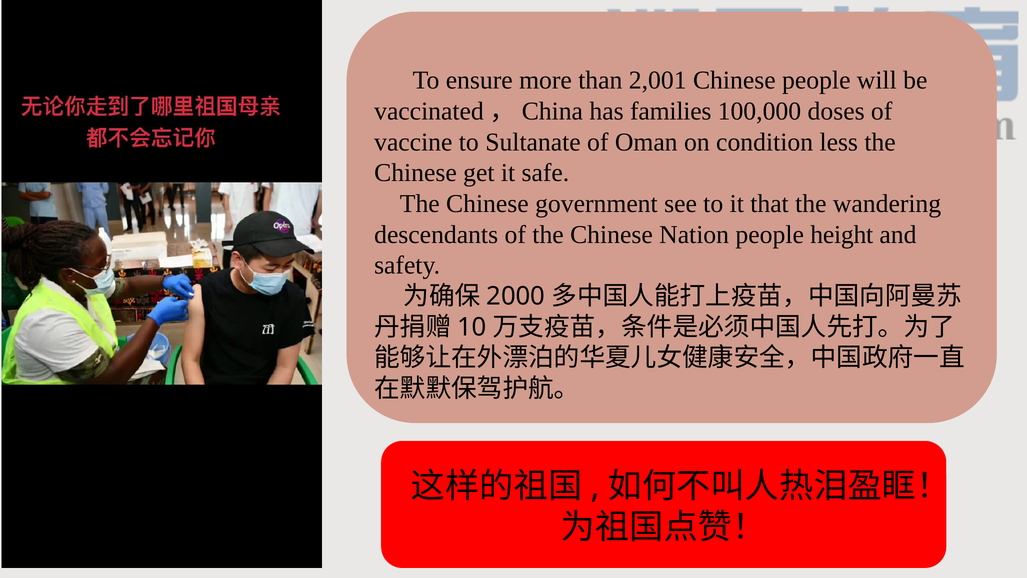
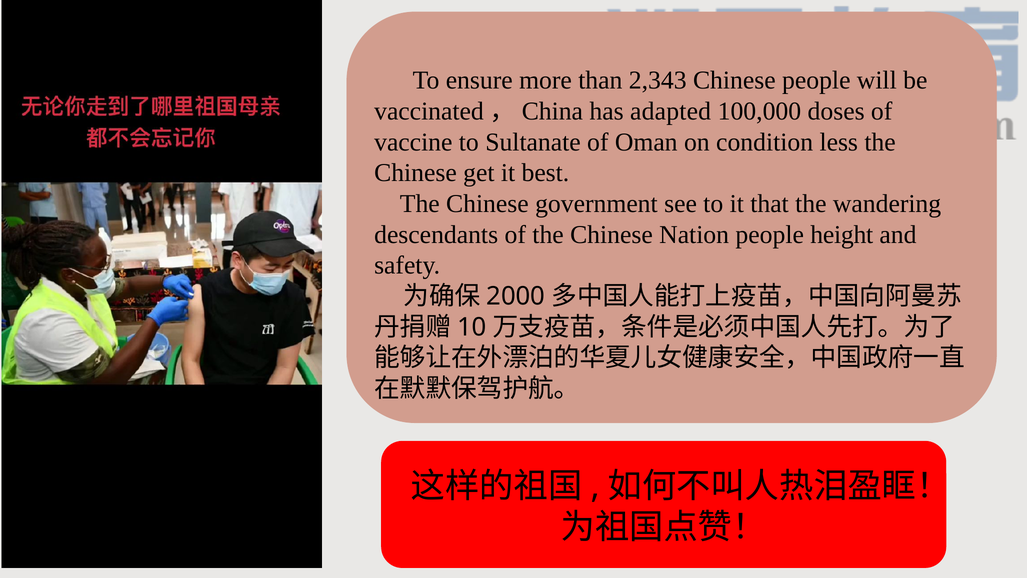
2,001: 2,001 -> 2,343 (658, 80)
families: families -> adapted (671, 111)
safe: safe -> best (545, 173)
